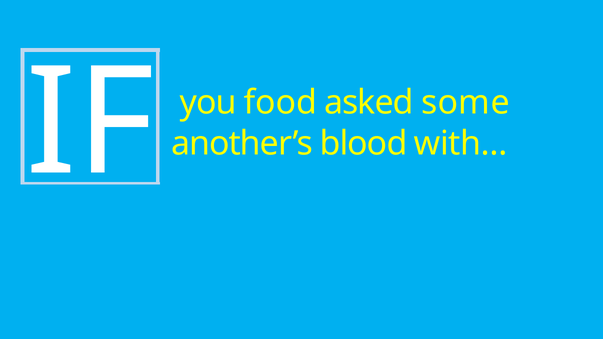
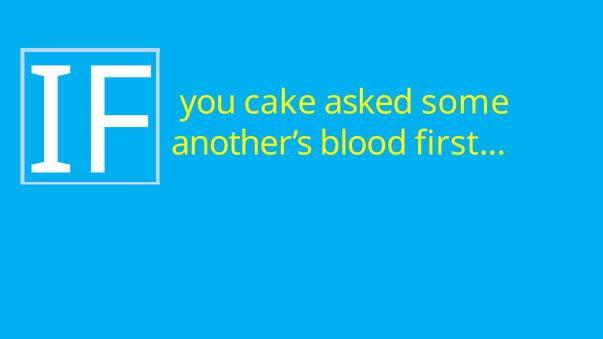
food: food -> cake (280, 103)
with…: with… -> first… (460, 144)
